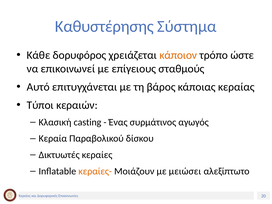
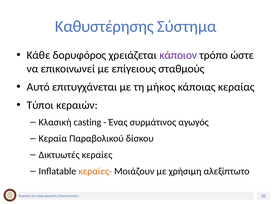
κάποιον colour: orange -> purple (178, 55)
βάρος: βάρος -> μήκος (161, 87)
μειώσει: μειώσει -> χρήσιμη (185, 171)
